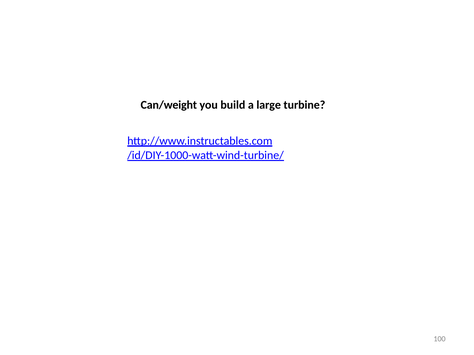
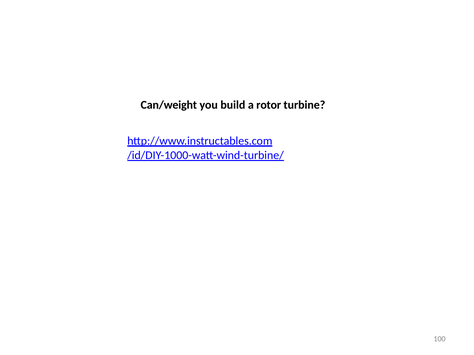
large: large -> rotor (269, 105)
